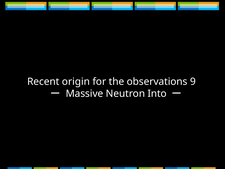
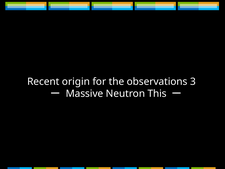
9: 9 -> 3 (193, 82)
Into: Into -> This (157, 94)
